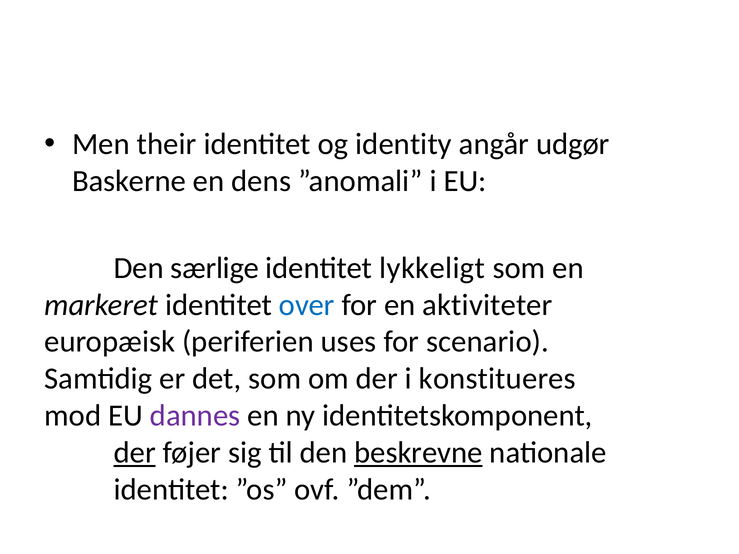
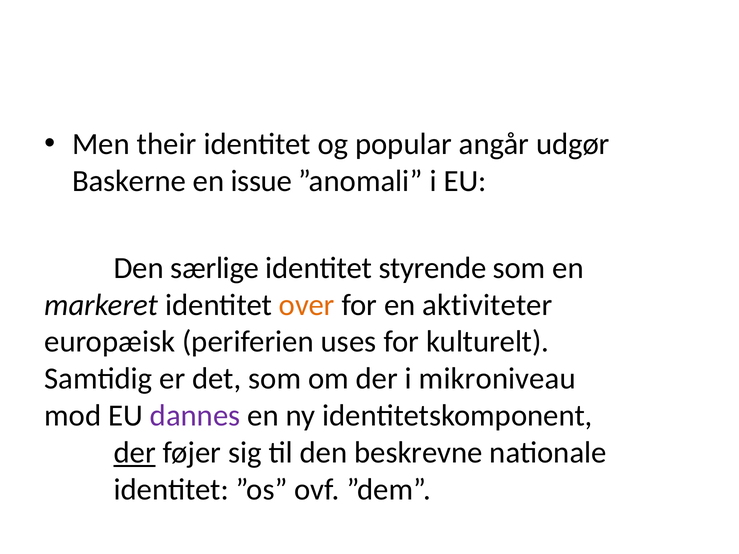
identity: identity -> popular (404, 144)
dens: dens -> issue (261, 181)
lykkeligt: lykkeligt -> styrende (433, 268)
over colour: blue -> orange (307, 305)
scenario: scenario -> kulturelt (488, 342)
konstitueres: konstitueres -> mikroniveau (497, 379)
beskrevne underline: present -> none (418, 453)
